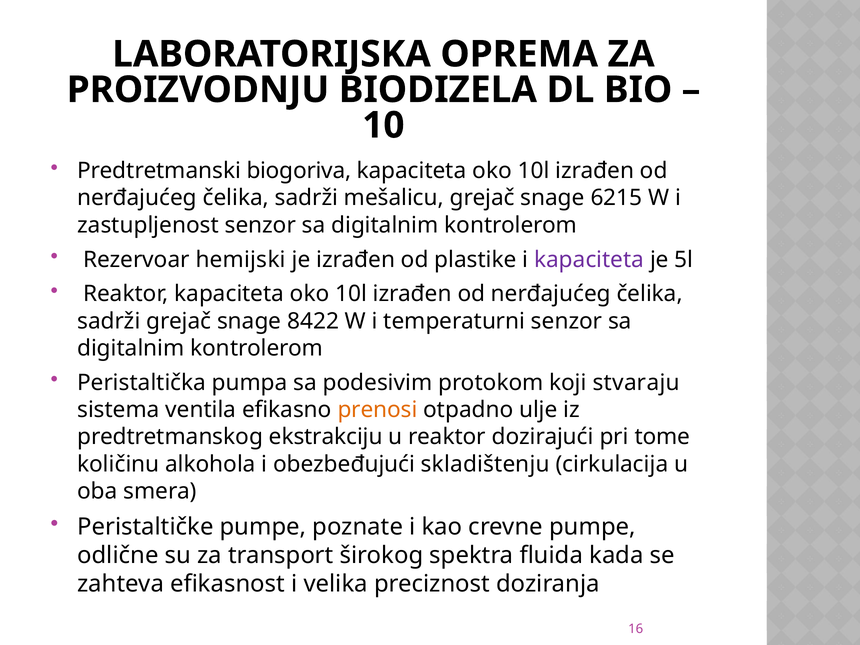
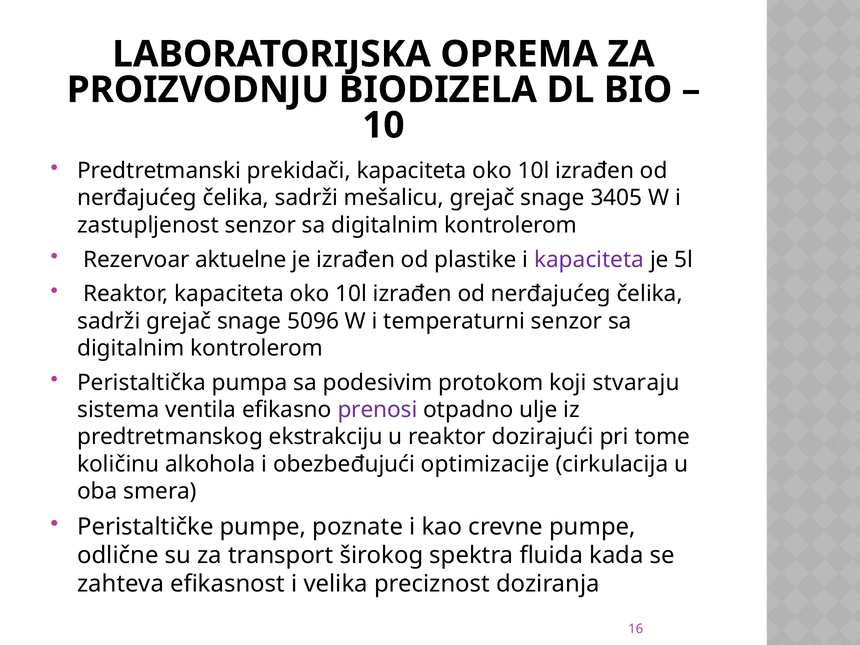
biogoriva: biogoriva -> prekidači (299, 171)
6215: 6215 -> 3405 (616, 198)
hemijski: hemijski -> aktuelne (241, 260)
8422: 8422 -> 5096 (313, 321)
prenosi colour: orange -> purple (378, 410)
skladištenju: skladištenju -> optimizacije (485, 464)
